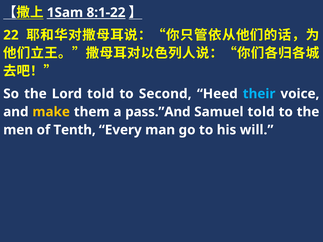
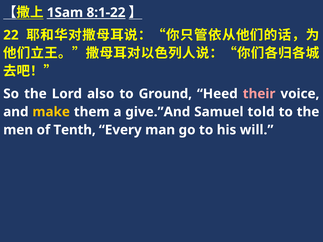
Lord told: told -> also (101, 94)
Second: Second -> Ground (165, 94)
their colour: light blue -> pink (259, 94)
pass.”And: pass.”And -> give.”And (158, 112)
